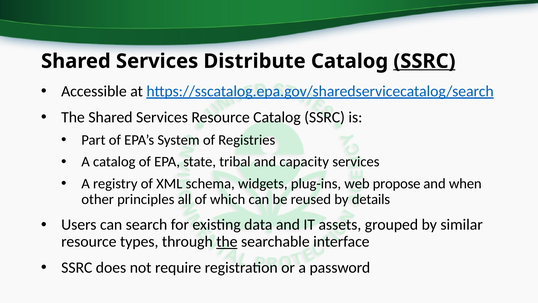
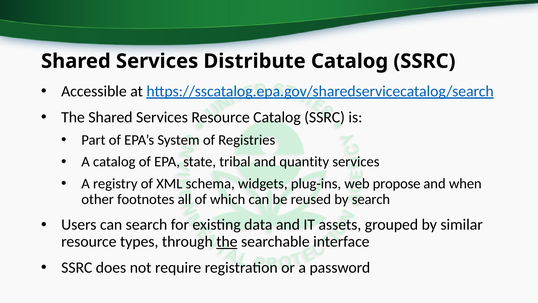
SSRC underline: present -> none (424, 61)
capacity: capacity -> quantity (304, 162)
principles: principles -> footnotes (146, 199)
by details: details -> search (371, 199)
